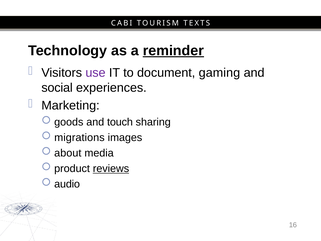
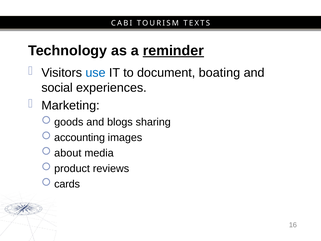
use colour: purple -> blue (95, 73)
gaming: gaming -> boating (219, 73)
touch: touch -> blogs (120, 122)
migrations: migrations -> accounting (80, 137)
reviews underline: present -> none (111, 168)
audio: audio -> cards (67, 184)
